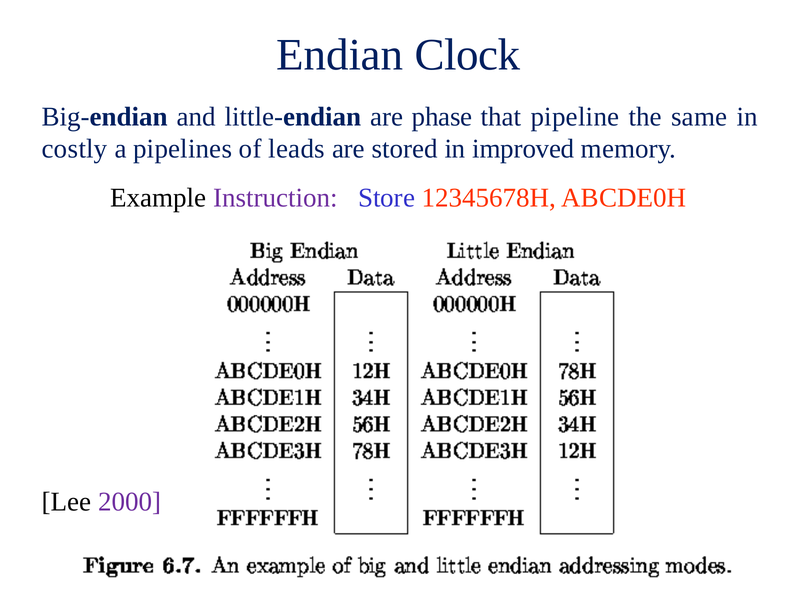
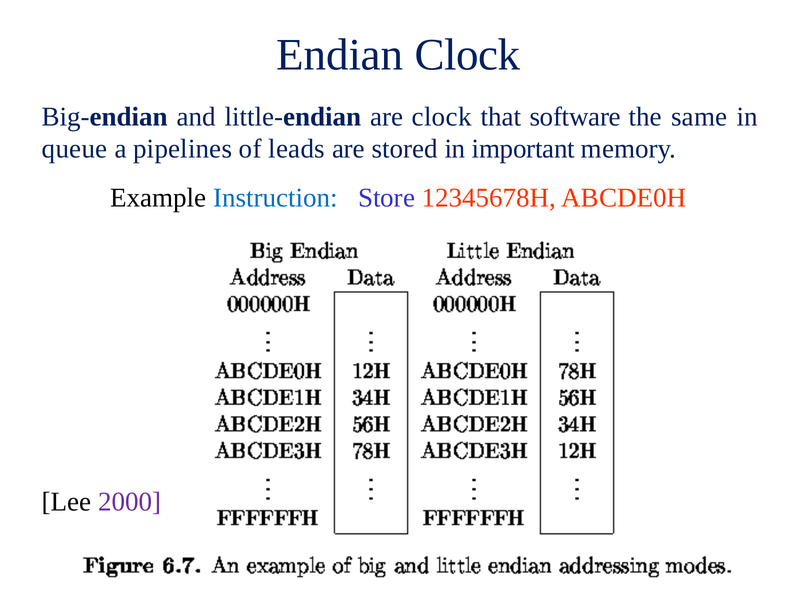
are phase: phase -> clock (442, 117)
pipeline: pipeline -> software (575, 117)
costly: costly -> queue (75, 149)
improved: improved -> important (523, 149)
Instruction colour: purple -> blue (275, 198)
